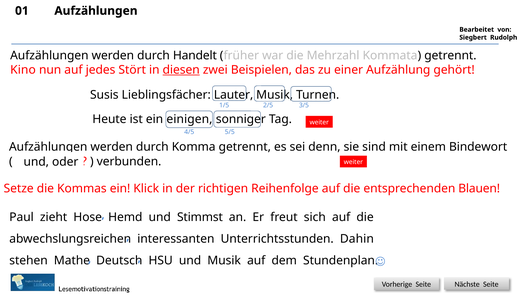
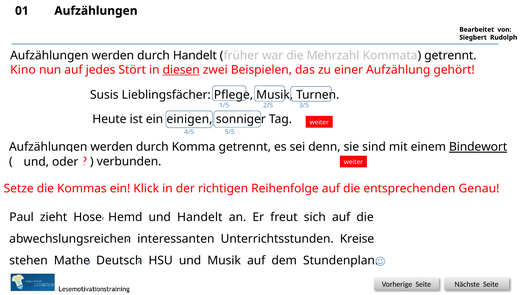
Lauter: Lauter -> Pflege (233, 95)
Bindewort underline: none -> present (478, 147)
Blauen: Blauen -> Genau (479, 188)
und Stimmst: Stimmst -> Handelt (200, 217)
Dahin: Dahin -> Kreise (357, 239)
